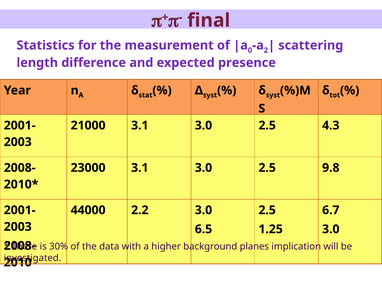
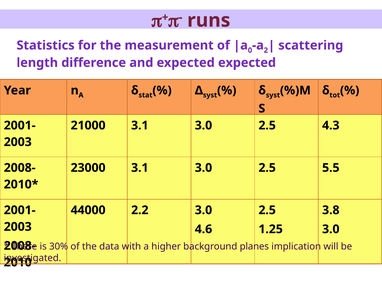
final: final -> runs (209, 20)
expected presence: presence -> expected (247, 63)
9.8: 9.8 -> 5.5 (331, 168)
6.7: 6.7 -> 3.8 (331, 211)
6.5: 6.5 -> 4.6 (203, 230)
